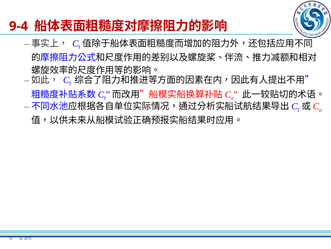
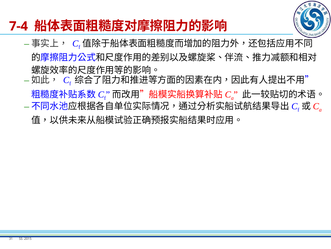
9-4: 9-4 -> 7-4 (18, 26)
